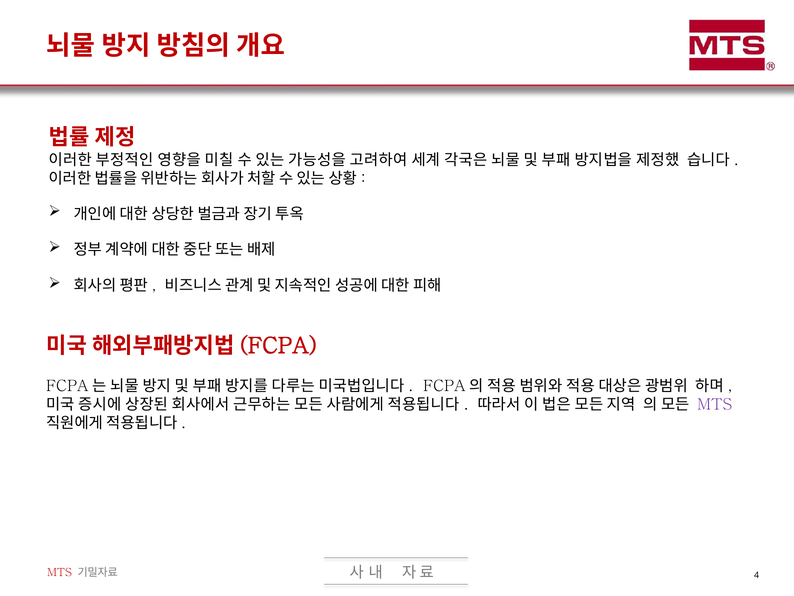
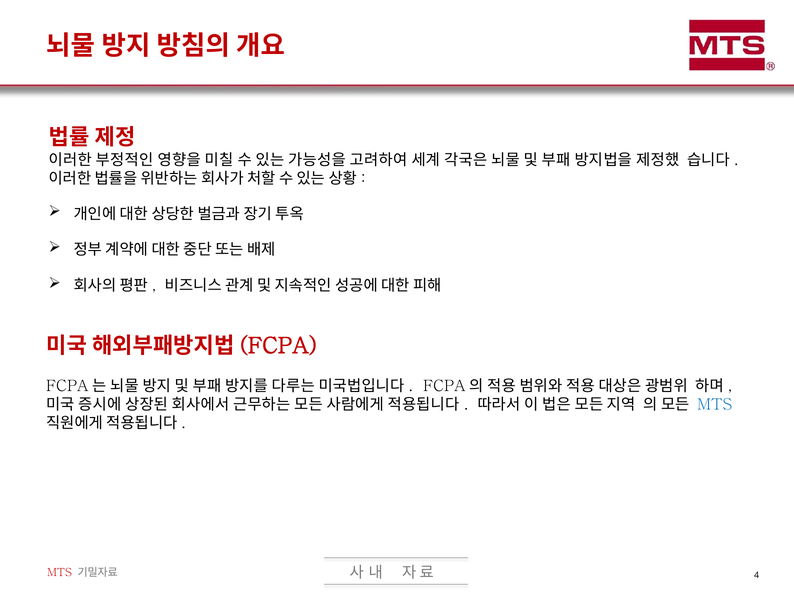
MTS colour: purple -> blue (715, 404)
